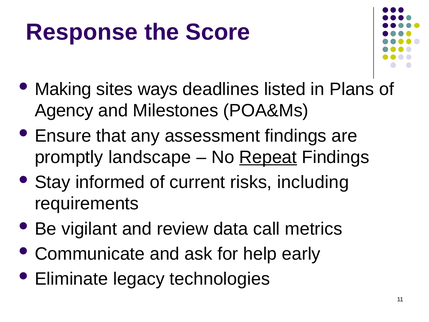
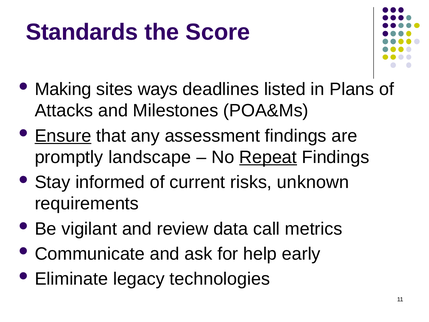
Response: Response -> Standards (82, 32)
Agency: Agency -> Attacks (64, 111)
Ensure underline: none -> present (63, 136)
including: including -> unknown (313, 182)
